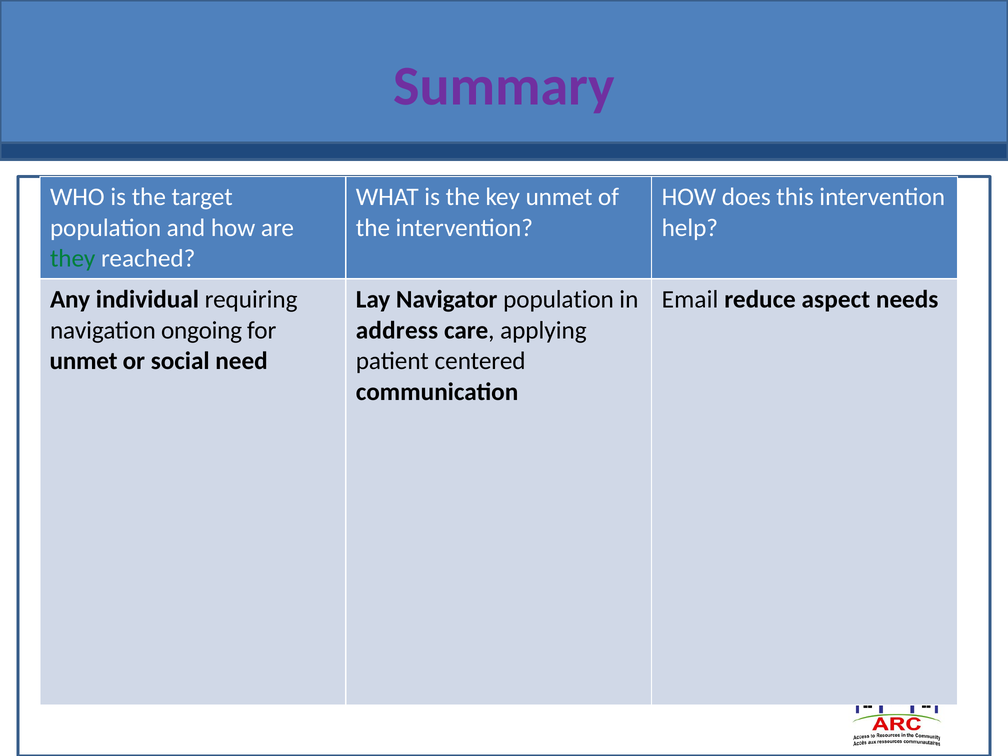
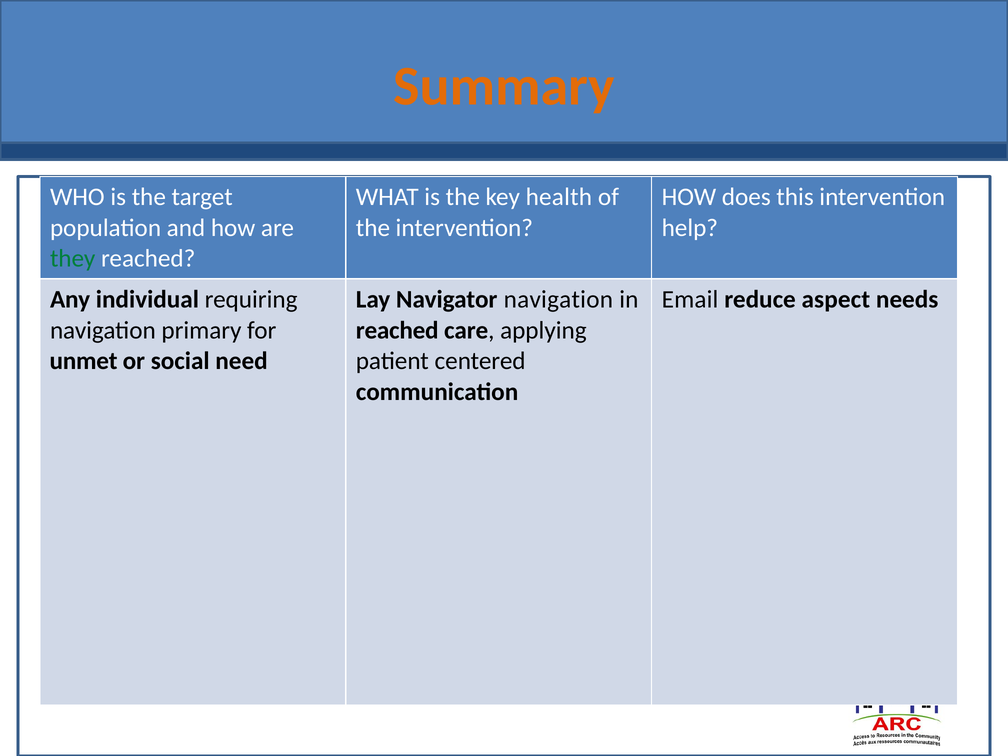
Summary colour: purple -> orange (504, 86)
key unmet: unmet -> health (559, 197)
Navigator population: population -> navigation (558, 300)
ongoing: ongoing -> primary (201, 330)
address: address -> reached (397, 330)
